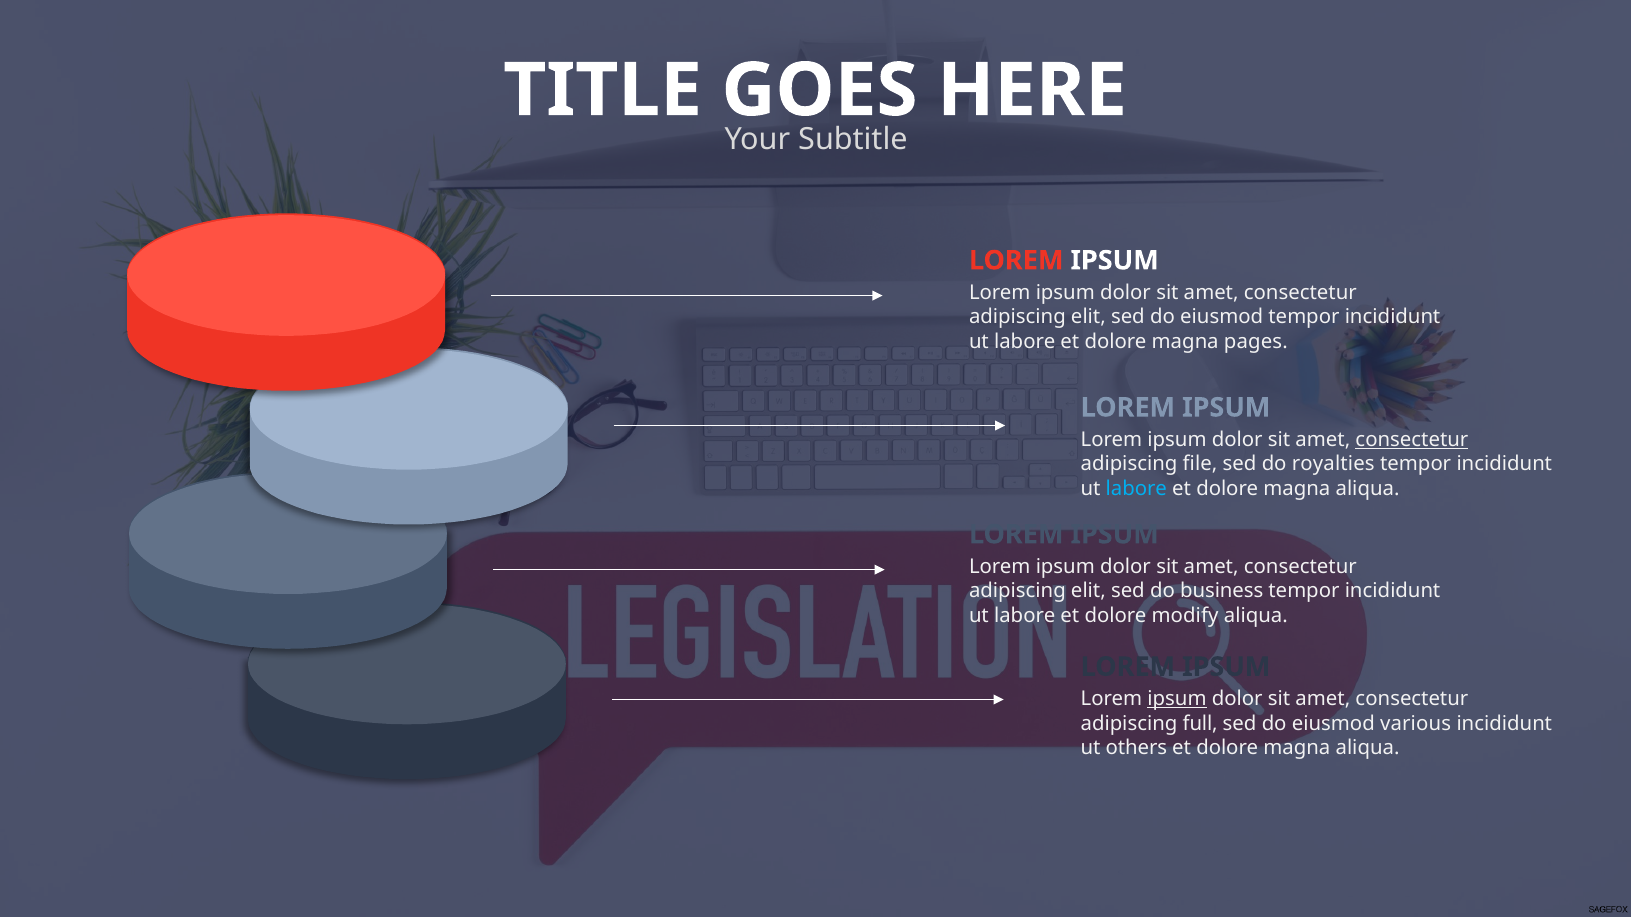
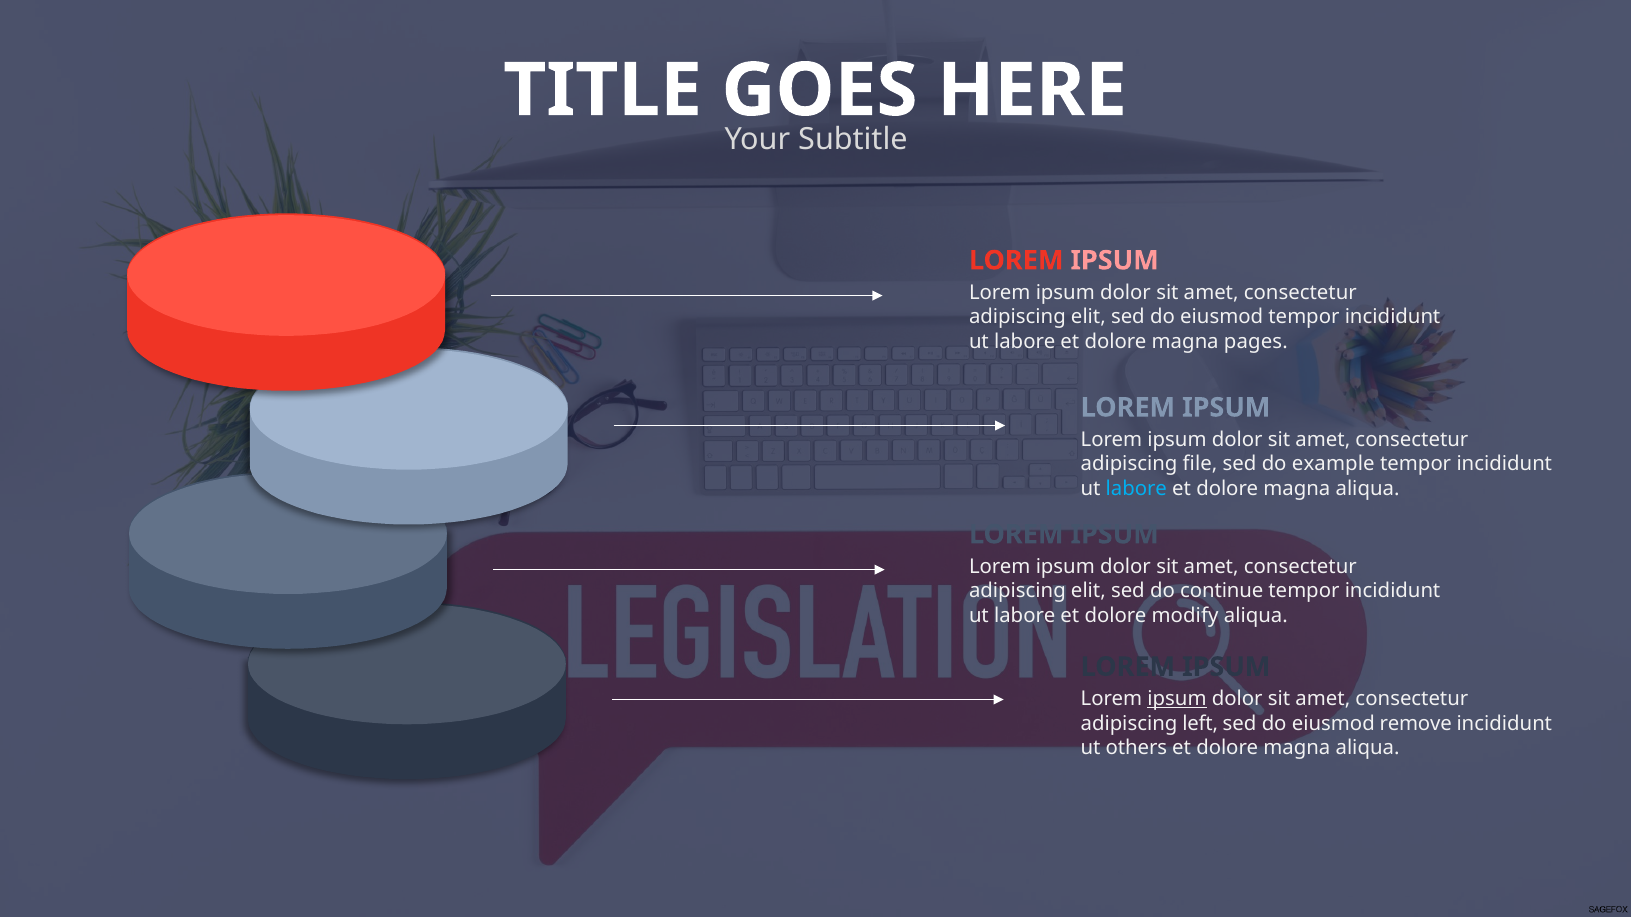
IPSUM colour: white -> pink (1115, 261)
consectetur underline: present -> none (1412, 440)
royalties: royalties -> example (1333, 464)
business: business -> continue (1222, 591)
full: full -> left (1200, 724)
various: various -> remove (1416, 724)
